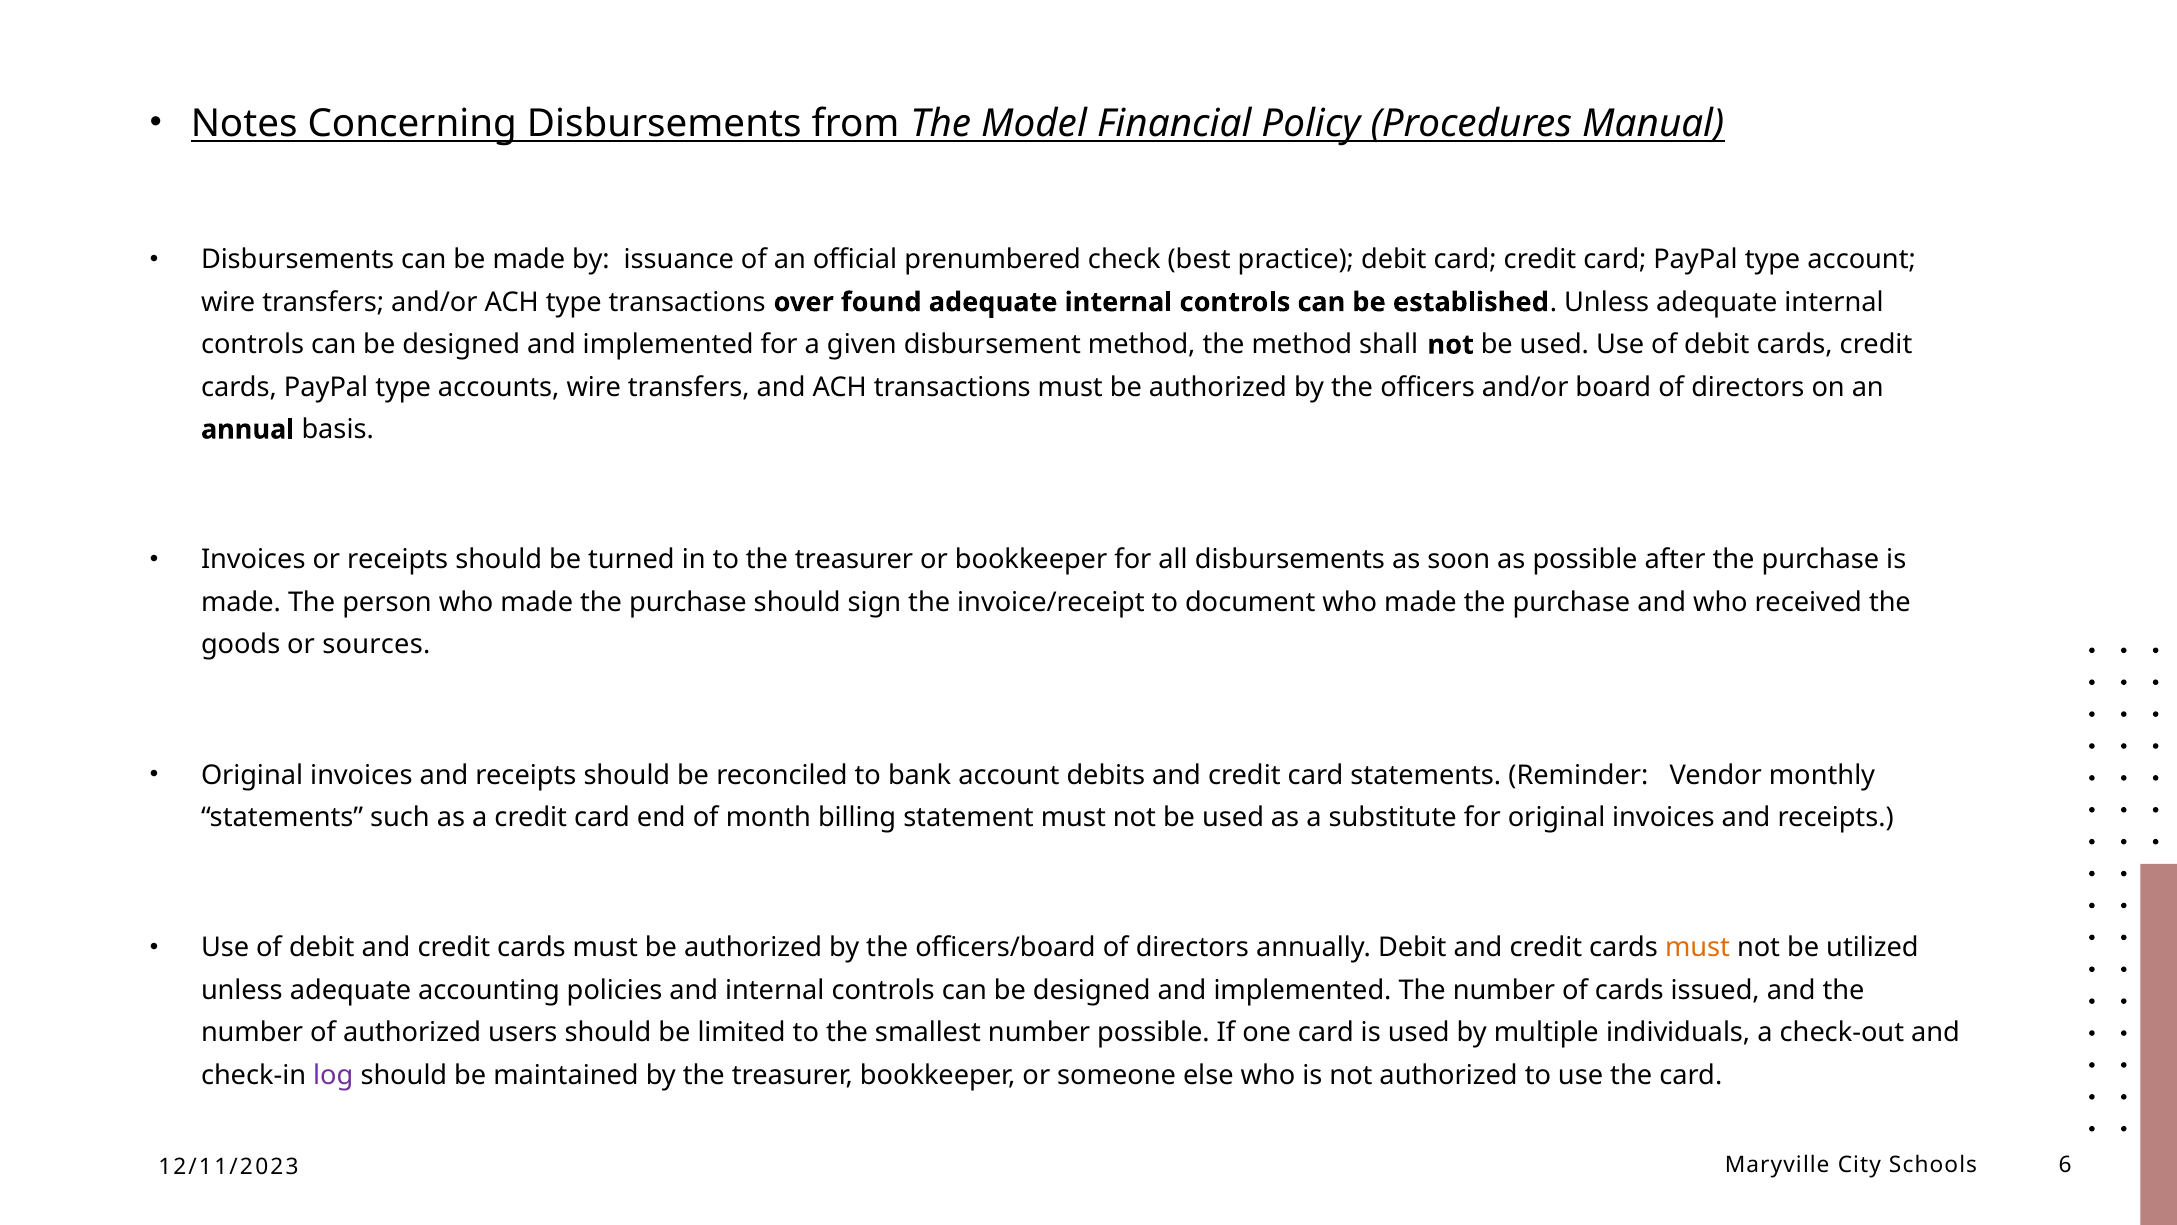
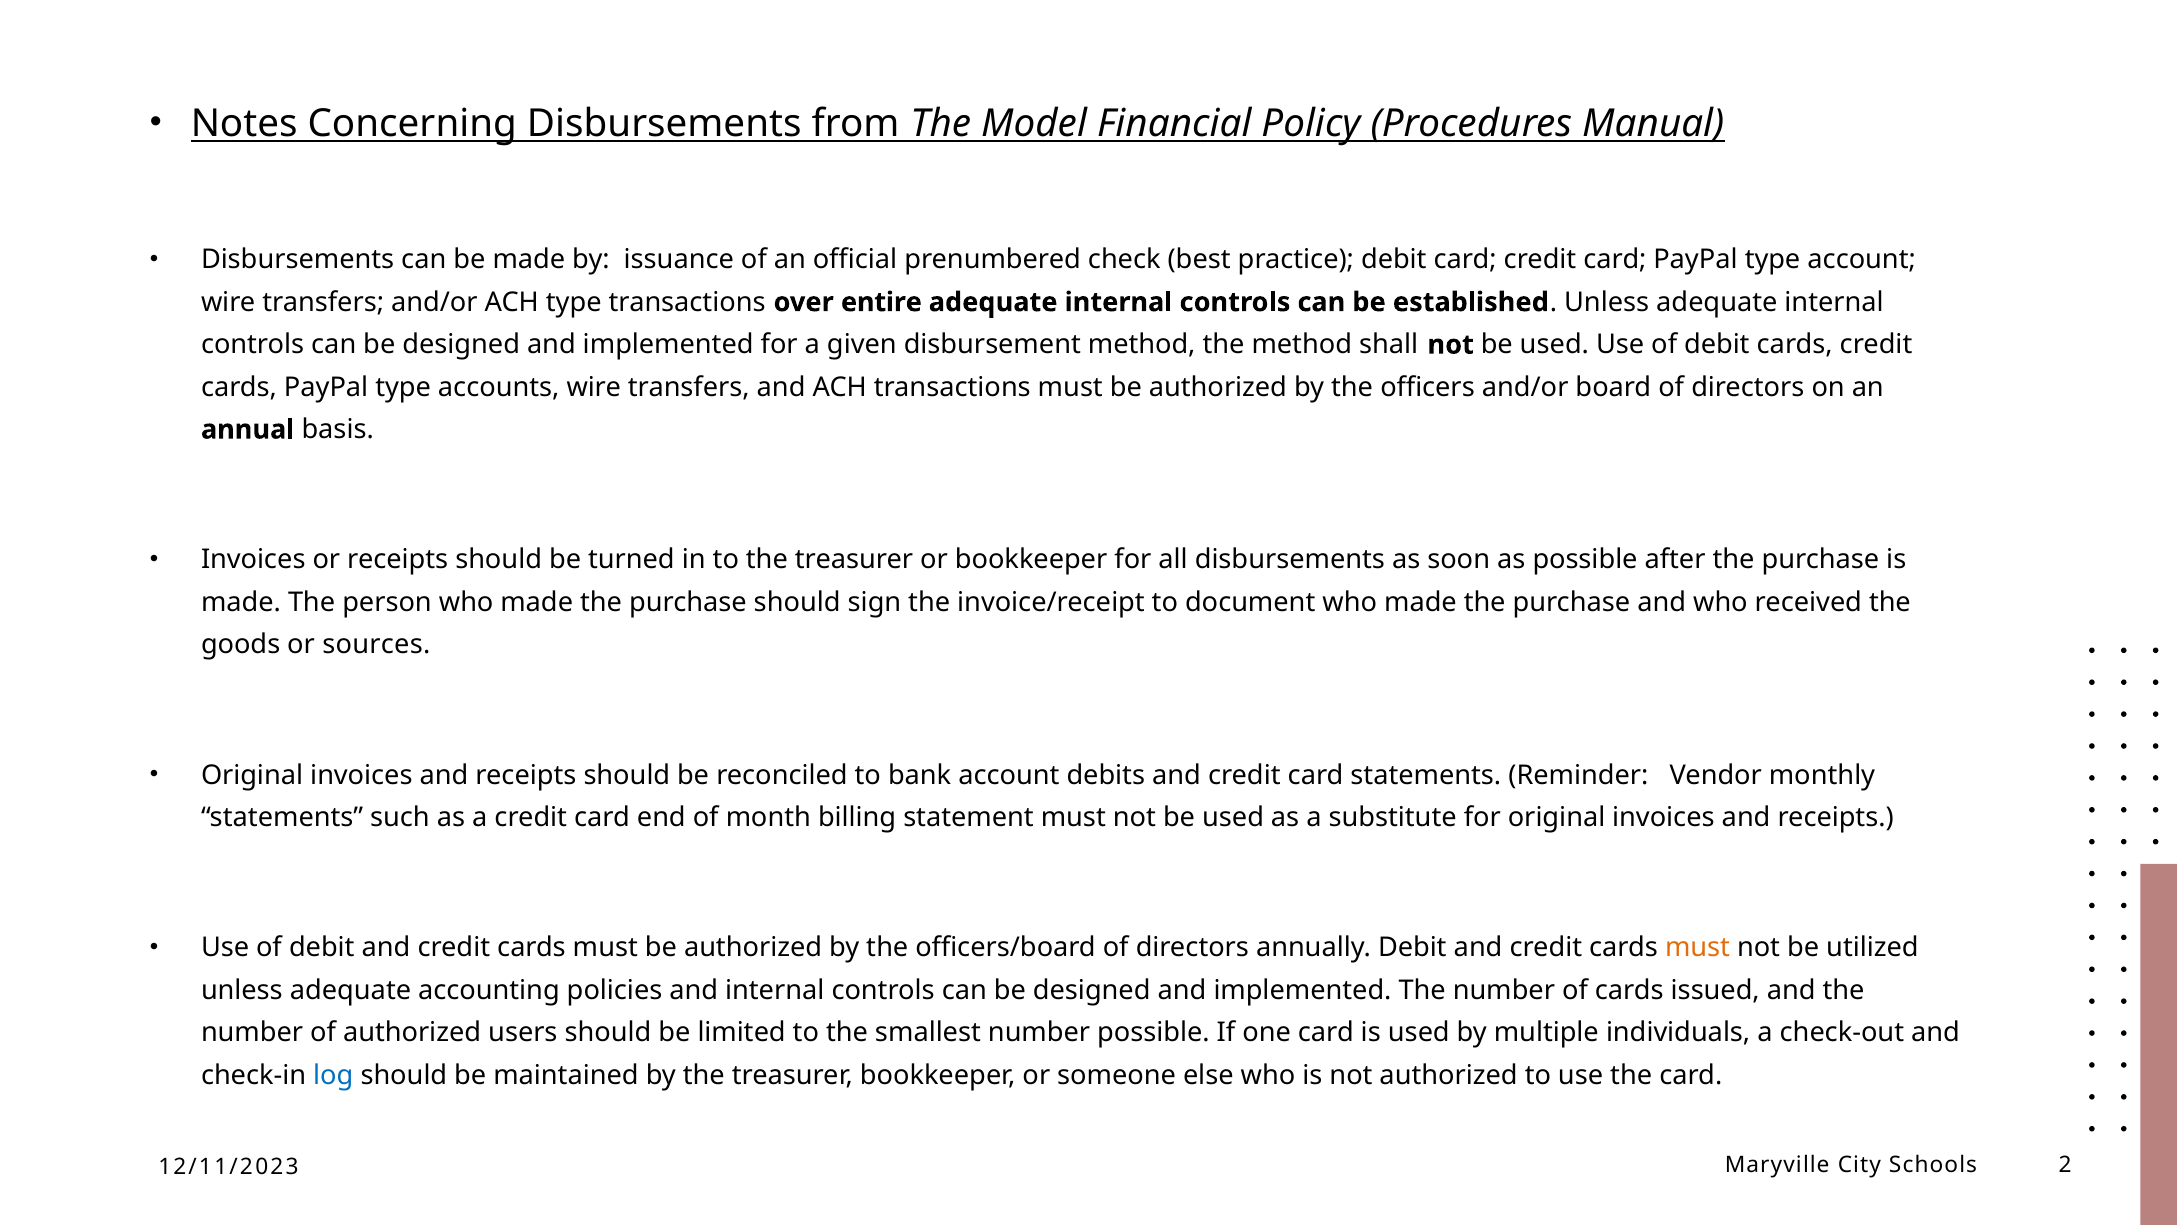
found: found -> entire (881, 302)
log colour: purple -> blue (333, 1075)
6: 6 -> 2 (2065, 1165)
